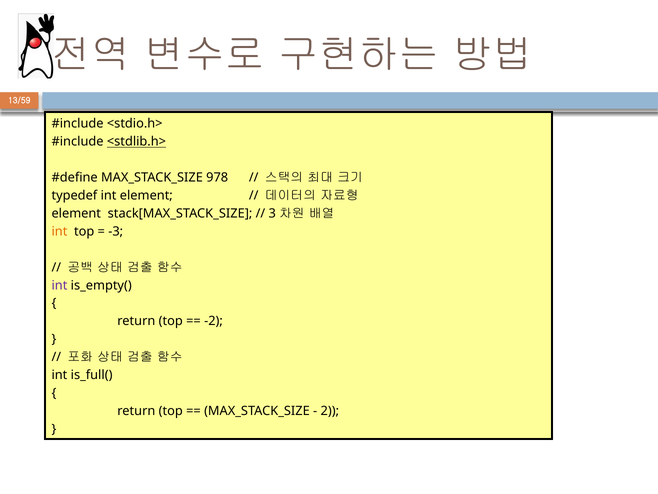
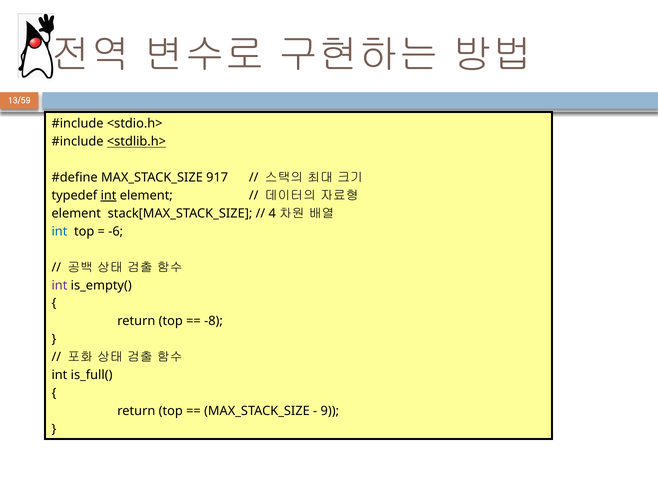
978: 978 -> 917 (217, 177)
int underline: none -> present (109, 195)
3: 3 -> 4 (272, 213)
int colour: orange -> blue (59, 231)
-3: -3 -> -6 (116, 231)
-2: -2 -> -8 (214, 321)
2: 2 -> 9 (330, 410)
